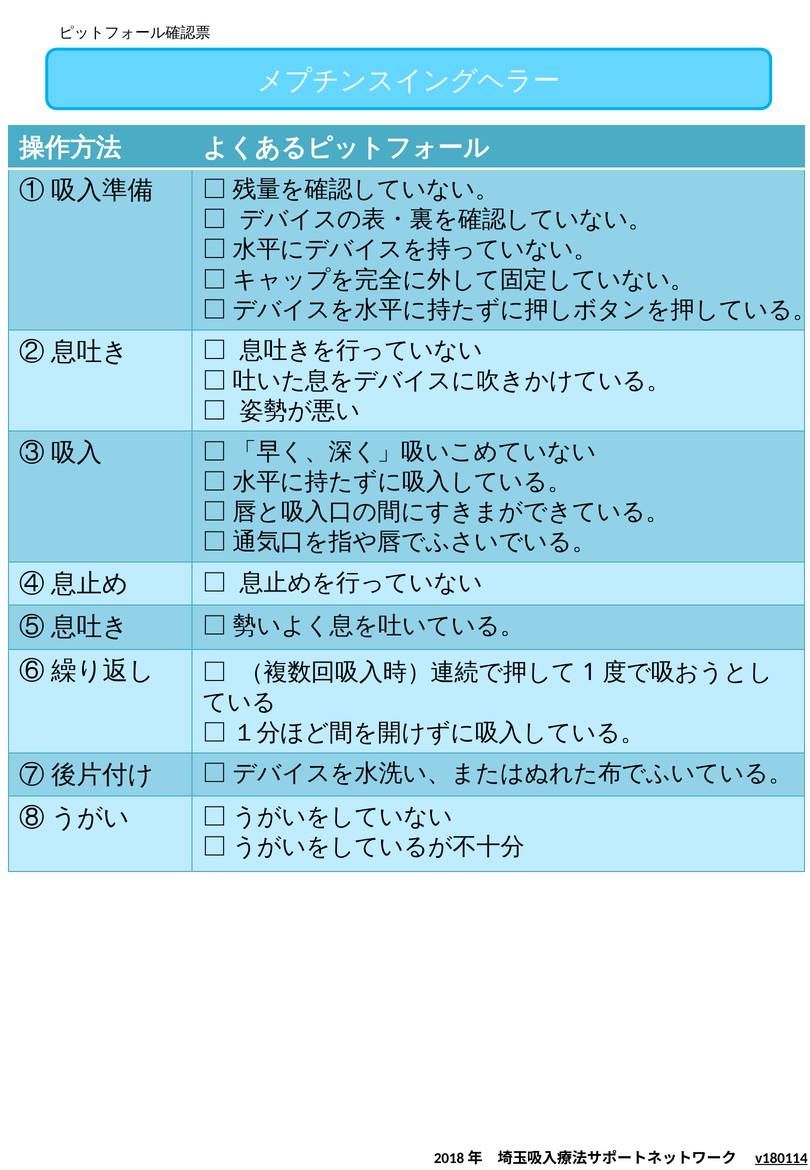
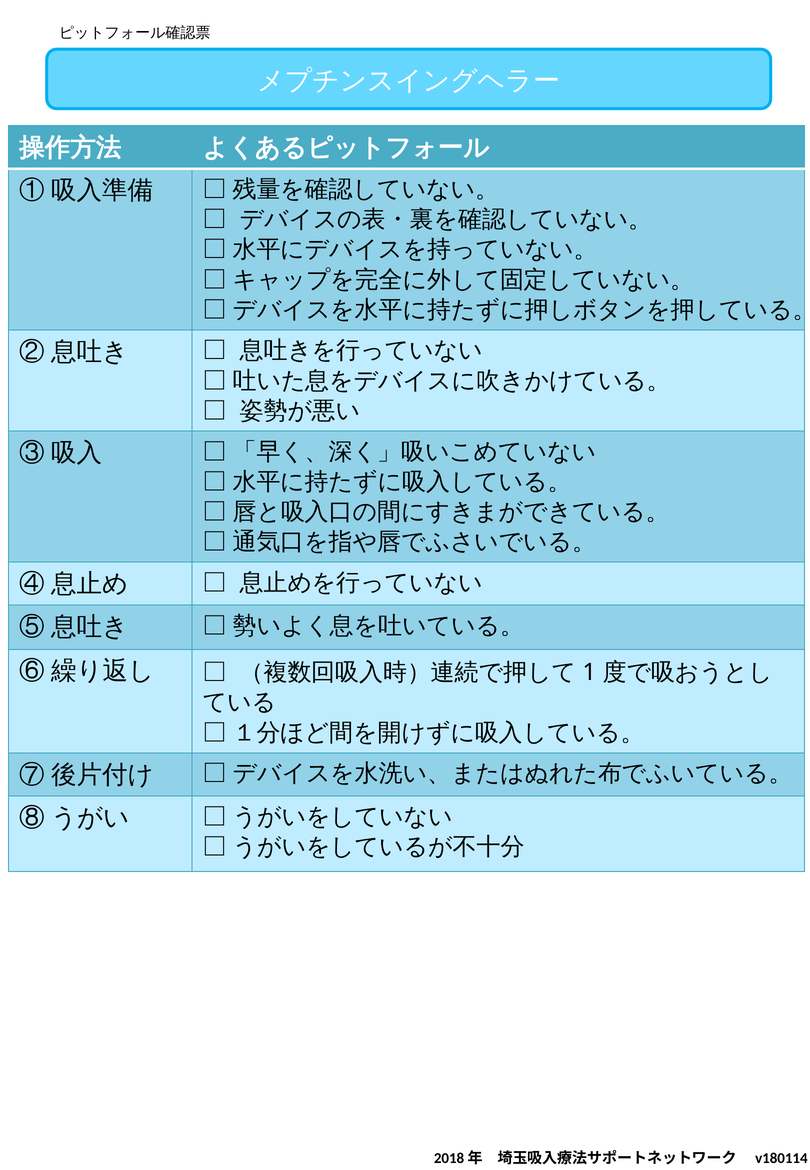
v180114 underline: present -> none (781, 1158)
